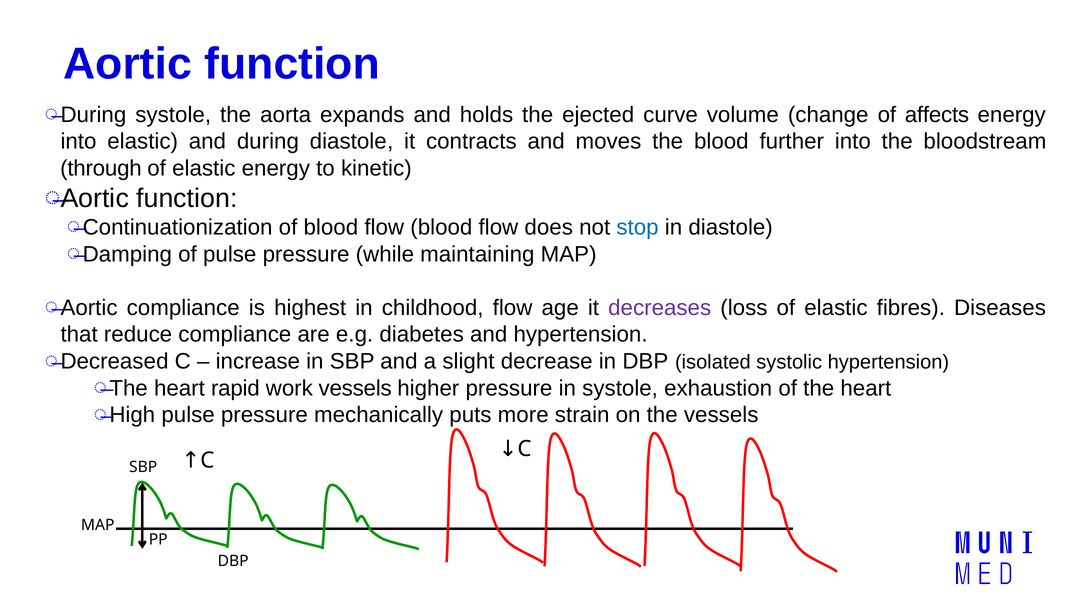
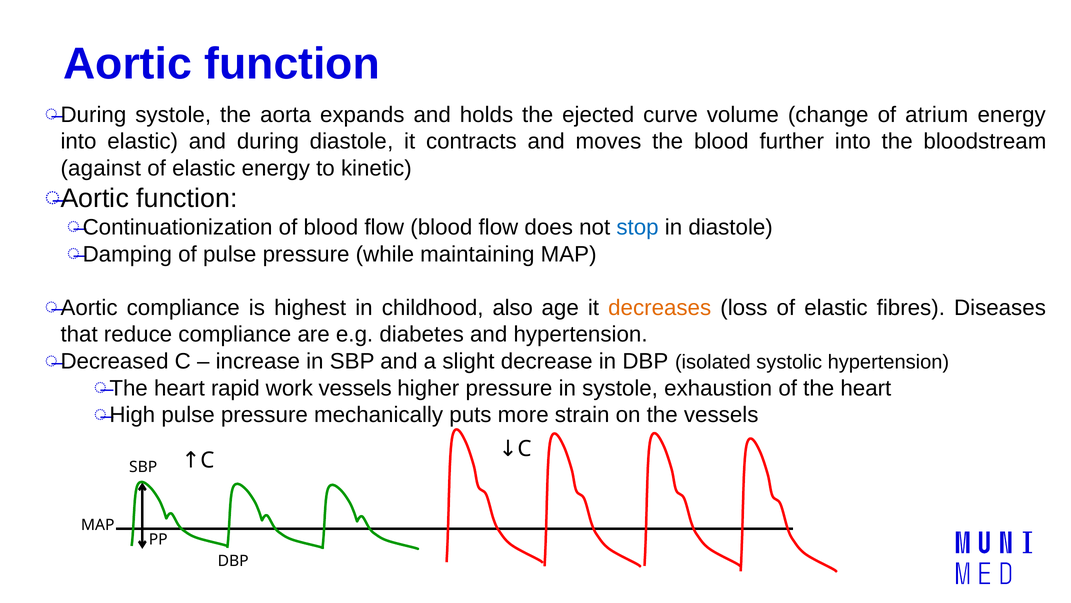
affects: affects -> atrium (937, 115)
through: through -> against (101, 168)
childhood flow: flow -> also (513, 308)
decreases colour: purple -> orange (660, 308)
